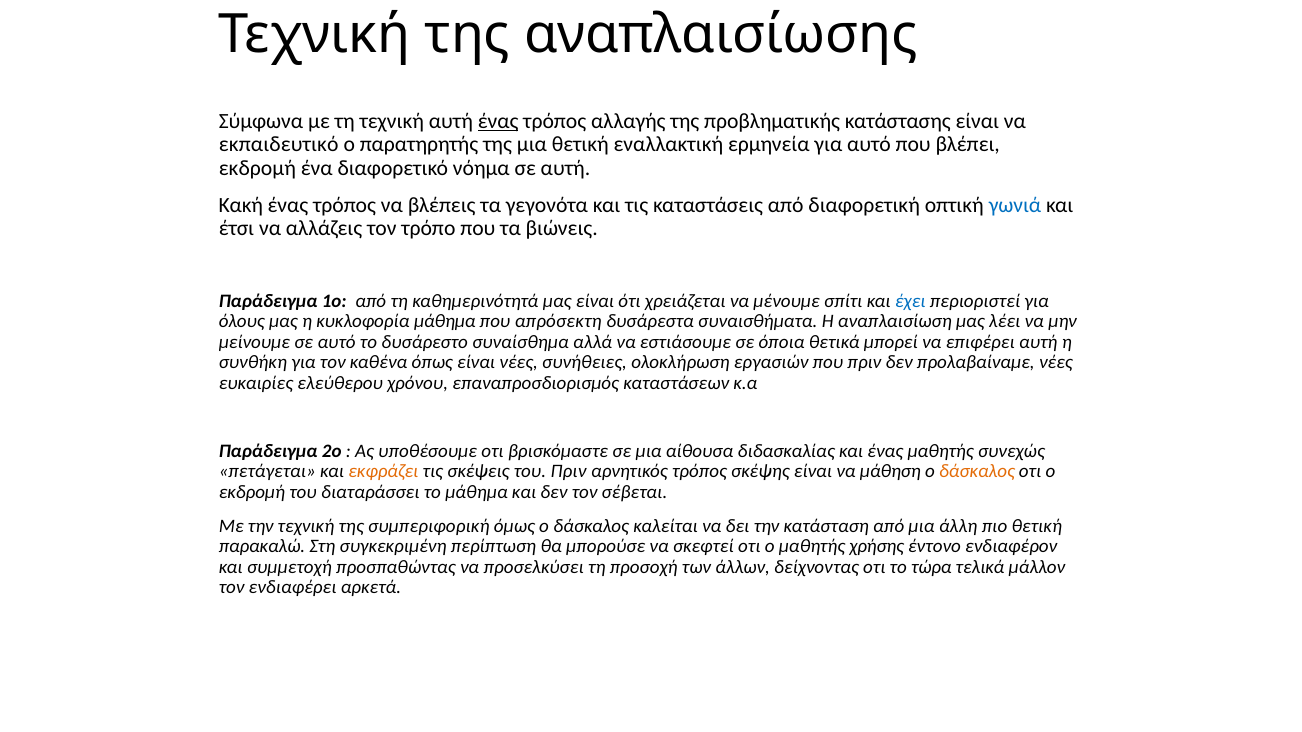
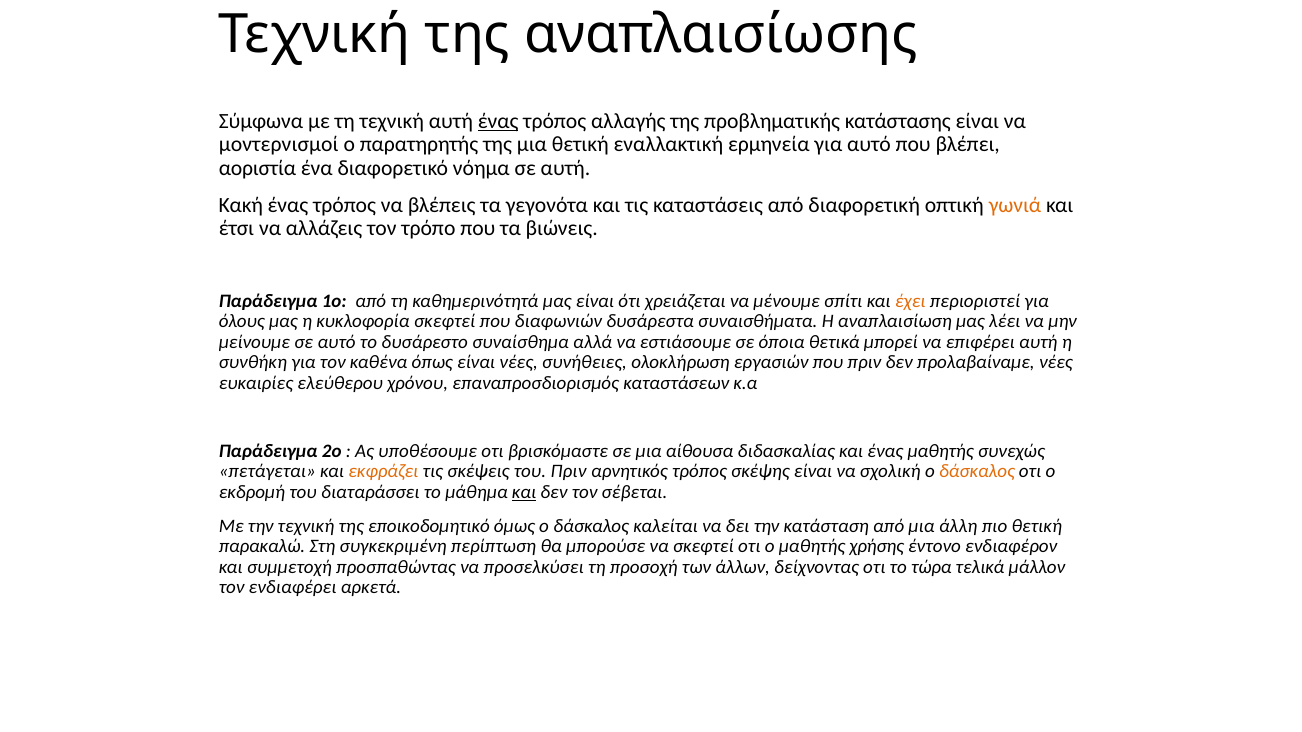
εκπαιδευτικό: εκπαιδευτικό -> μοντερνισμοί (279, 145)
εκδρομή: εκδρομή -> αοριστία (257, 168)
γωνιά colour: blue -> orange (1015, 205)
έχει colour: blue -> orange (910, 301)
κυκλοφορία μάθημα: μάθημα -> σκεφτεί (445, 322)
απρόσεκτη: απρόσεκτη -> διαφωνιών (558, 322)
μάθηση: μάθηση -> σχολική (890, 472)
και underline: none -> present (524, 492)
συμπεριφορική: συμπεριφορική -> εποικοδομητικό (429, 526)
